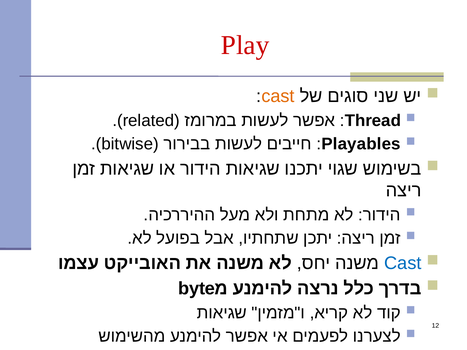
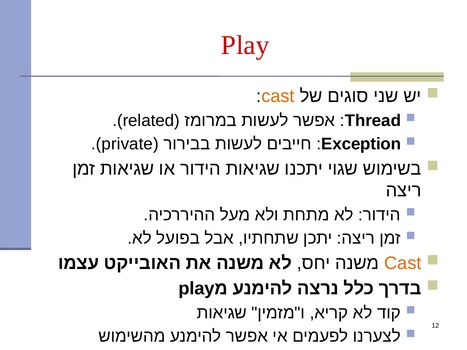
bitwise: bitwise -> private (127, 144)
Playables: Playables -> Exception (361, 144)
Cast colour: blue -> orange (403, 263)
byte: byte -> play (197, 289)
